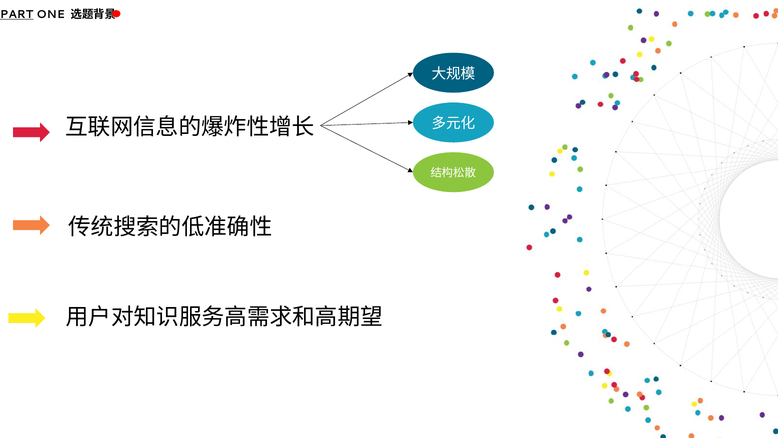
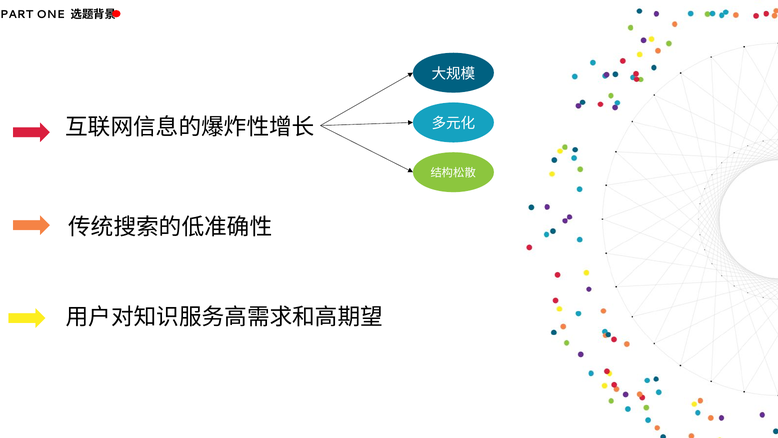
PART underline: present -> none (17, 14)
